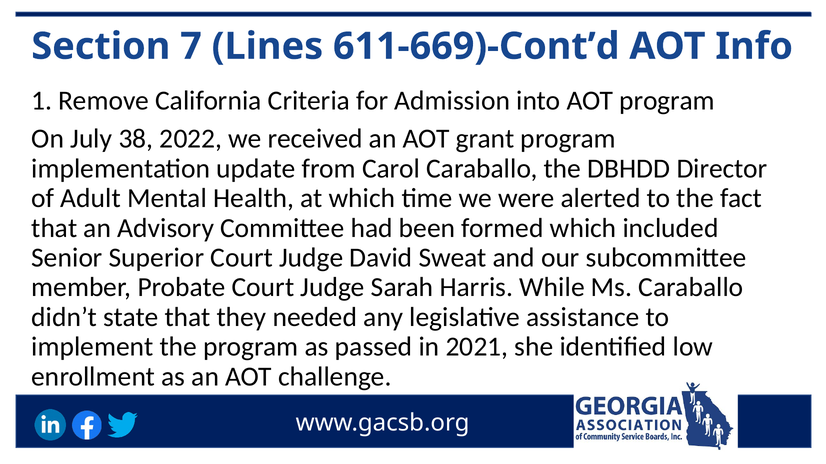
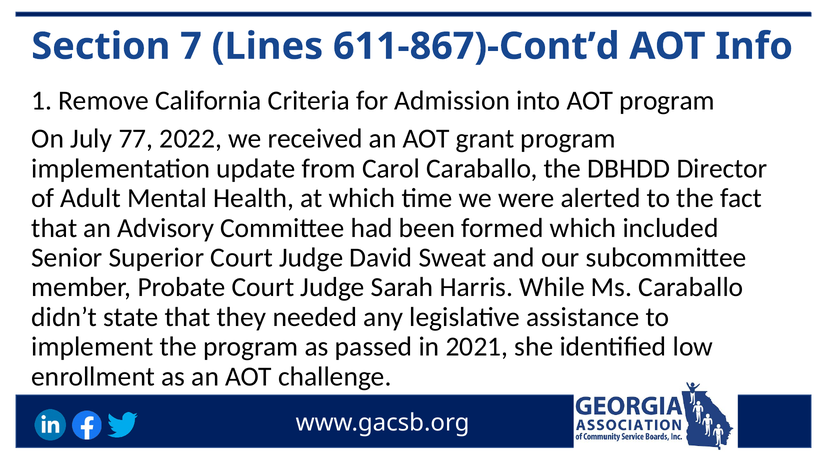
611-669)-Cont’d: 611-669)-Cont’d -> 611-867)-Cont’d (476, 46)
38: 38 -> 77 (136, 139)
